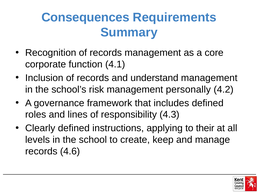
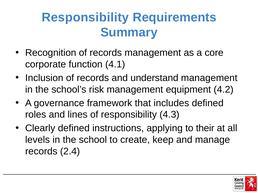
Consequences: Consequences -> Responsibility (85, 17)
personally: personally -> equipment (188, 90)
4.6: 4.6 -> 2.4 (70, 152)
